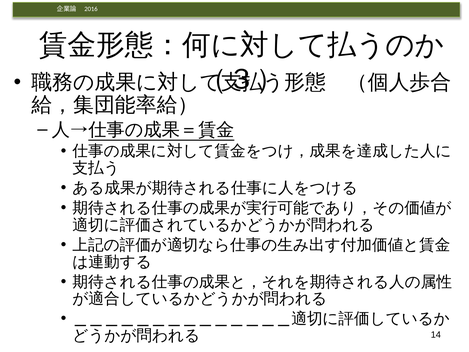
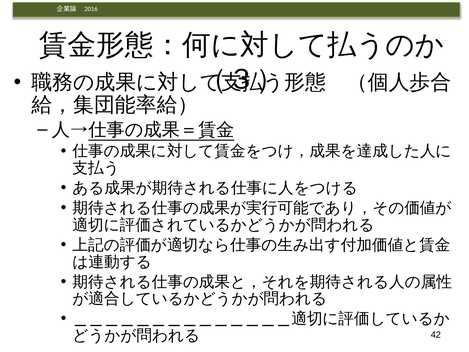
14: 14 -> 42 (436, 334)
